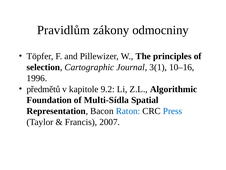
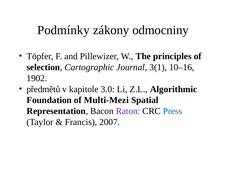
Pravidlům: Pravidlům -> Podmínky (63, 30)
1996: 1996 -> 1902 (37, 78)
9.2: 9.2 -> 3.0 (108, 89)
Multi-Sídla: Multi-Sídla -> Multi-Mezi (106, 100)
Raton colour: blue -> purple (128, 111)
